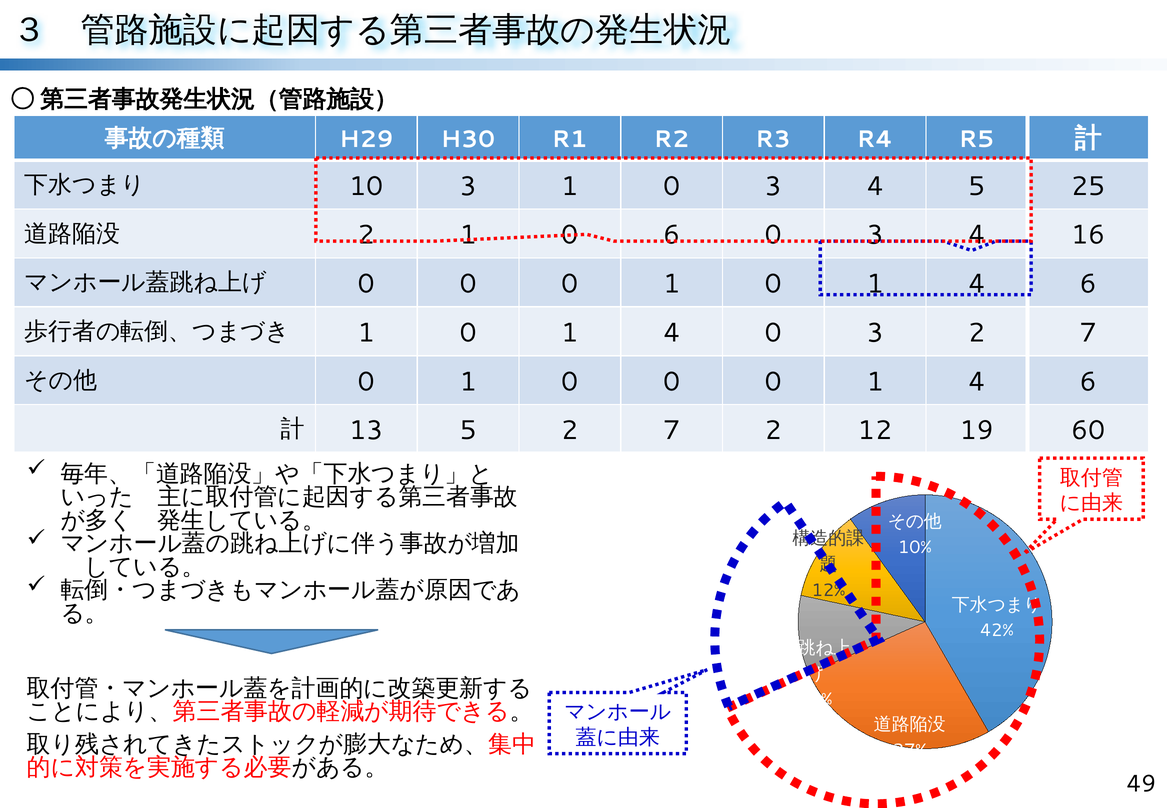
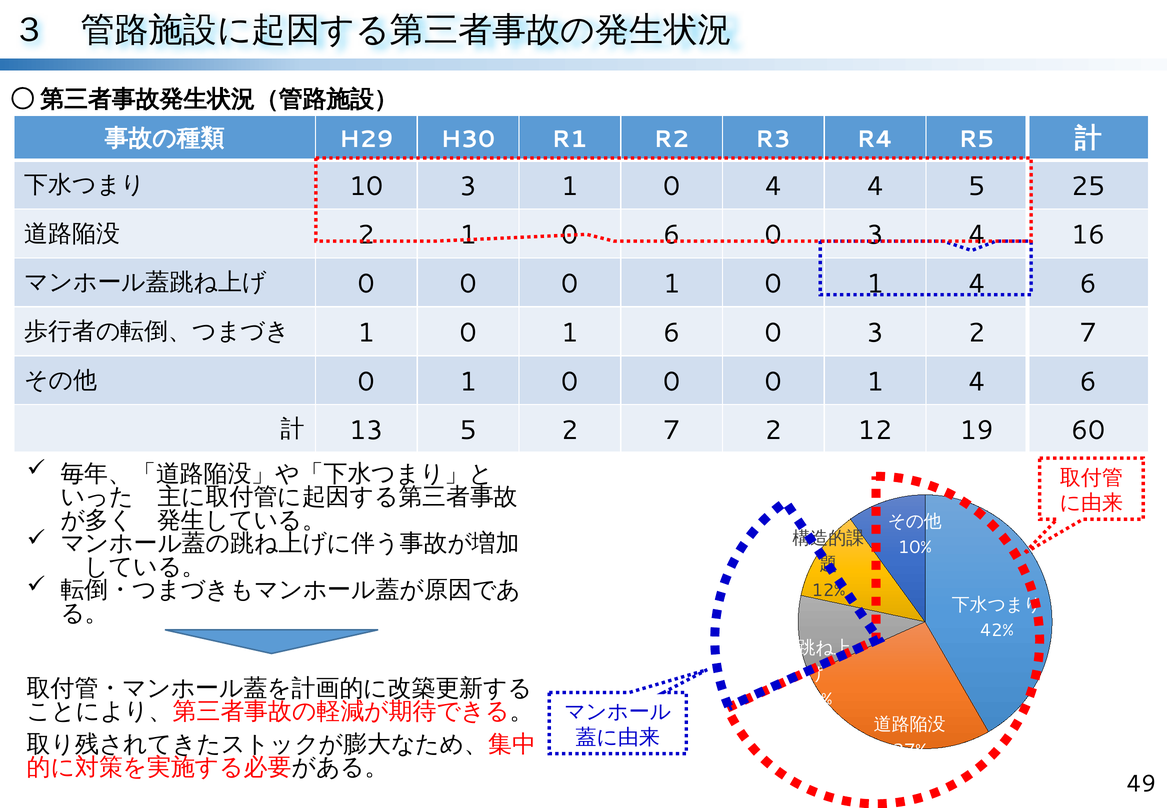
1 0 3: 3 -> 4 (773, 186)
4: 4 -> 6 (672, 333)
